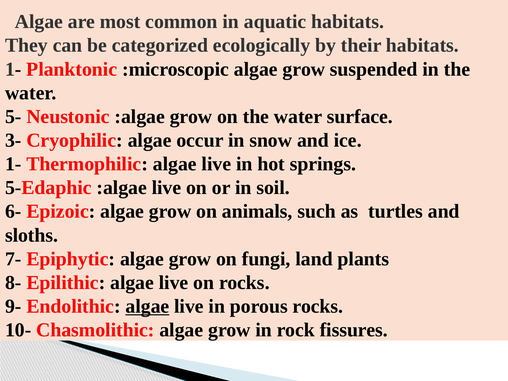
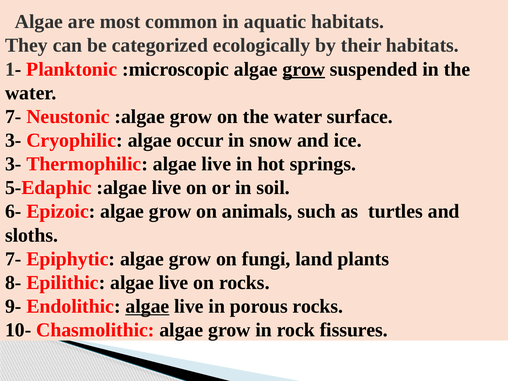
grow underline: none -> present (304, 69)
5-: 5- -> 7- (13, 117)
1-: 1- -> 3- (13, 164)
